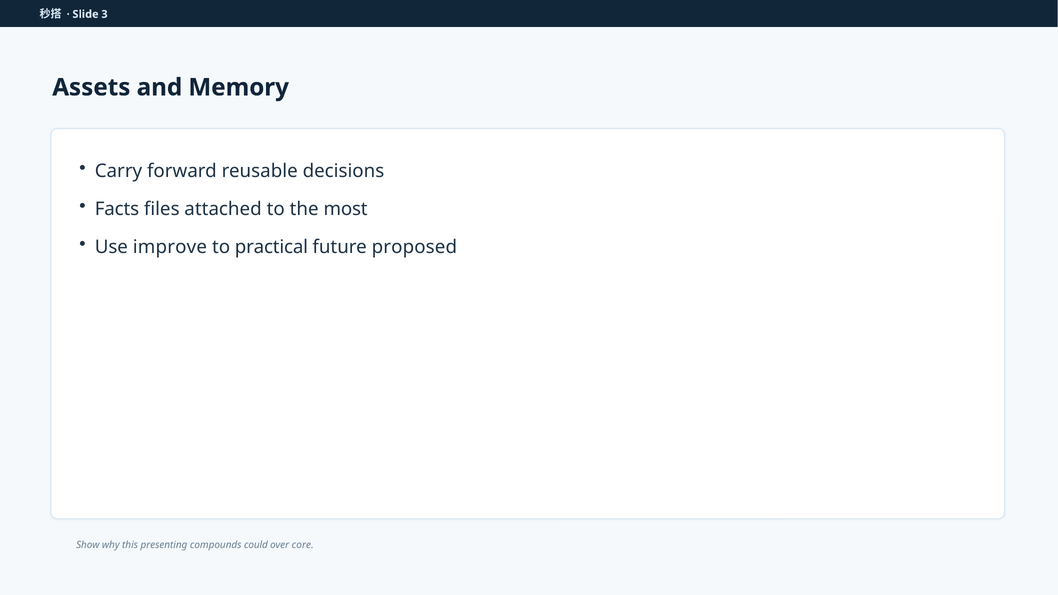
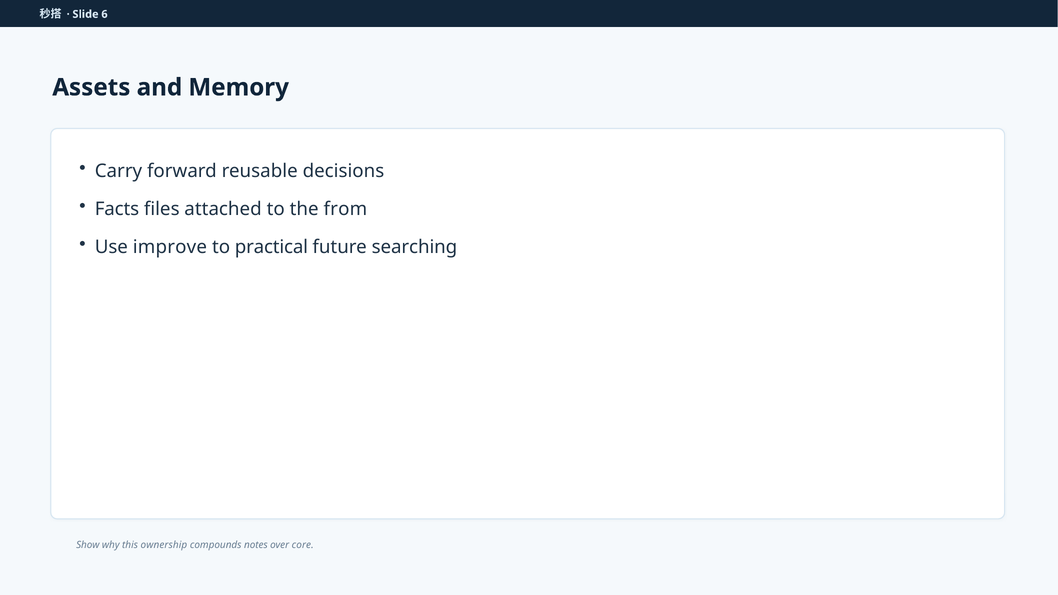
3: 3 -> 6 (104, 14)
most: most -> from (345, 209)
proposed: proposed -> searching (414, 247)
presenting: presenting -> ownership (164, 545)
could: could -> notes (256, 545)
